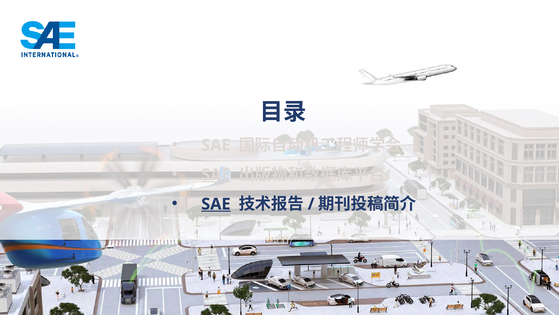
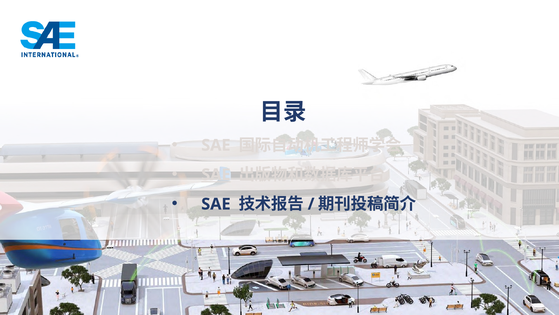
SAE underline: present -> none (216, 204)
